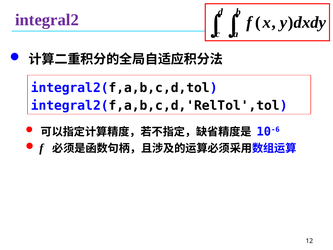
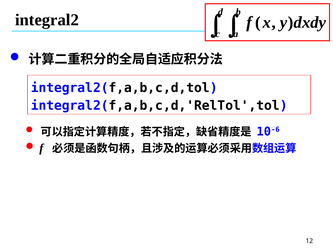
integral2 colour: purple -> black (47, 20)
